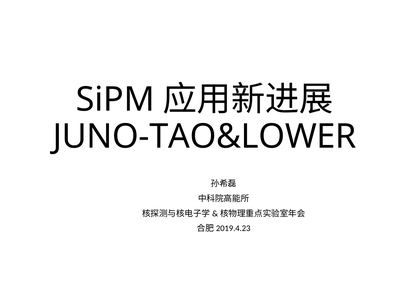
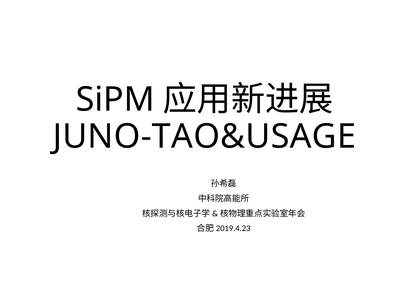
JUNO-TAO&LOWER: JUNO-TAO&LOWER -> JUNO-TAO&USAGE (204, 136)
